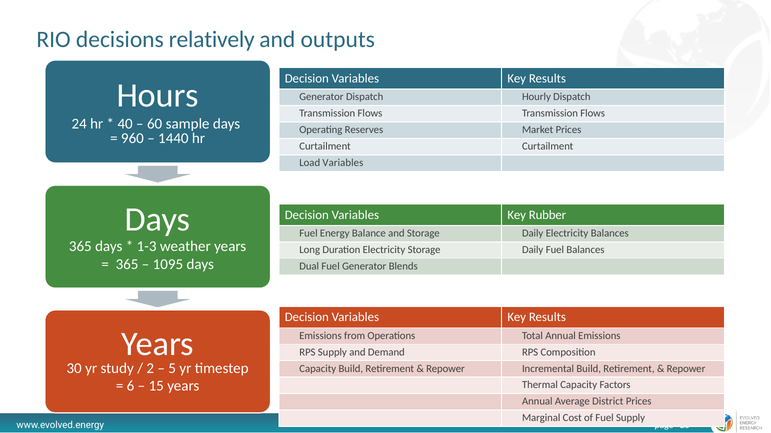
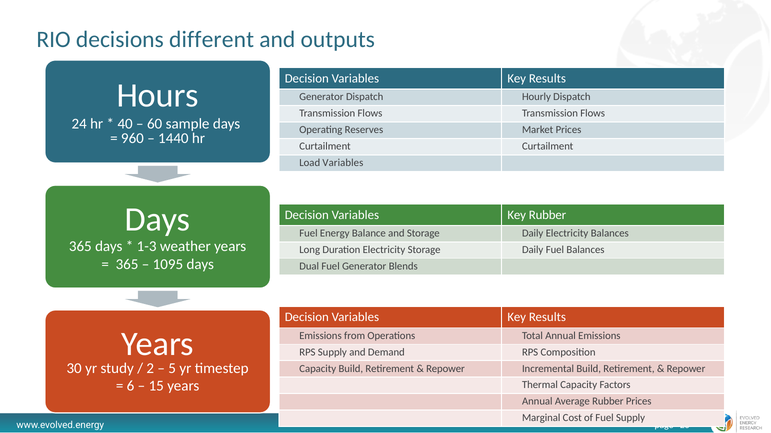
relatively: relatively -> different (212, 39)
Average District: District -> Rubber (608, 402)
